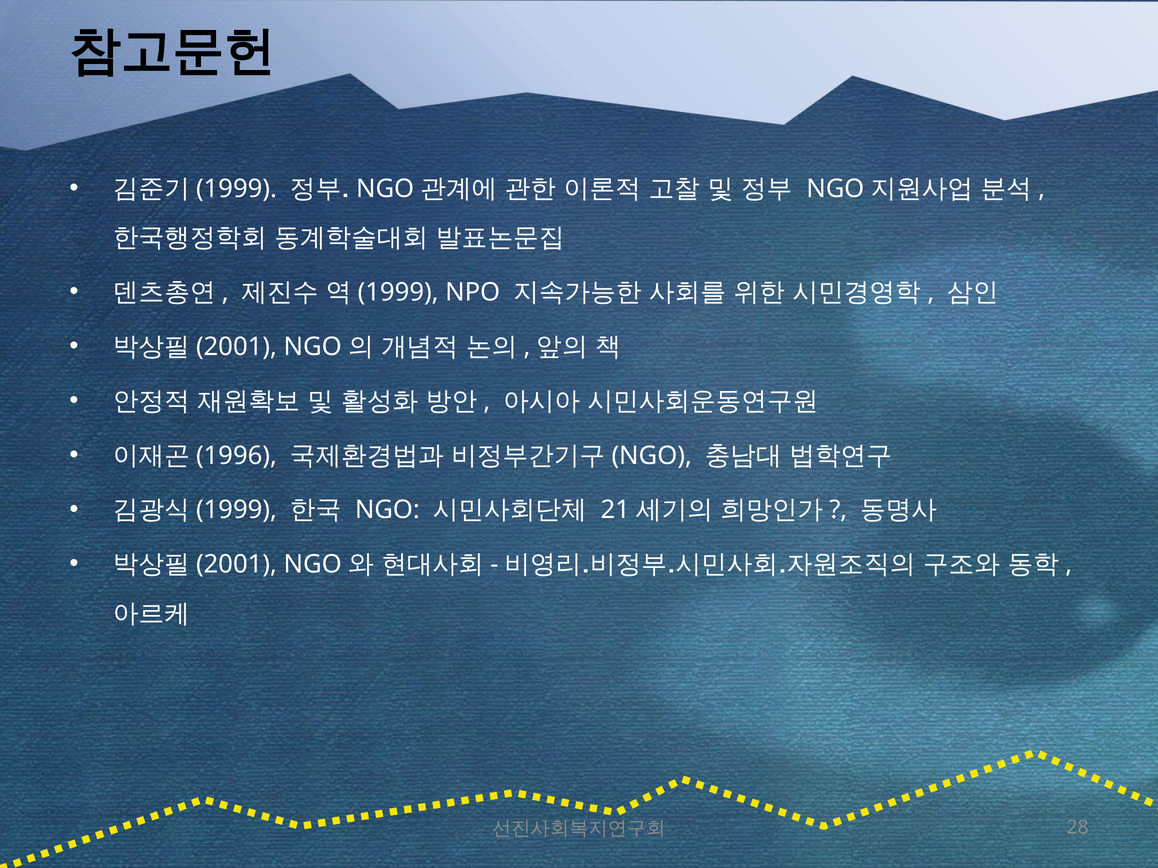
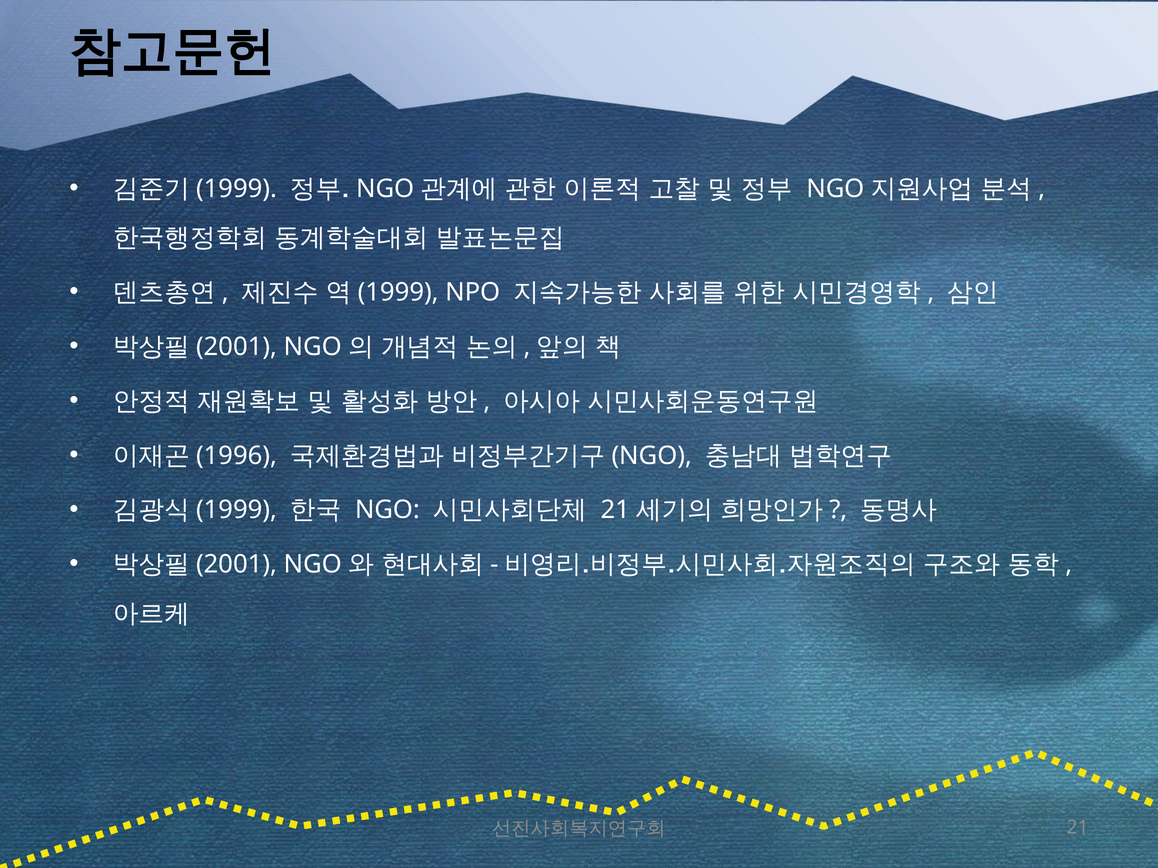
28: 28 -> 21 (1078, 828)
